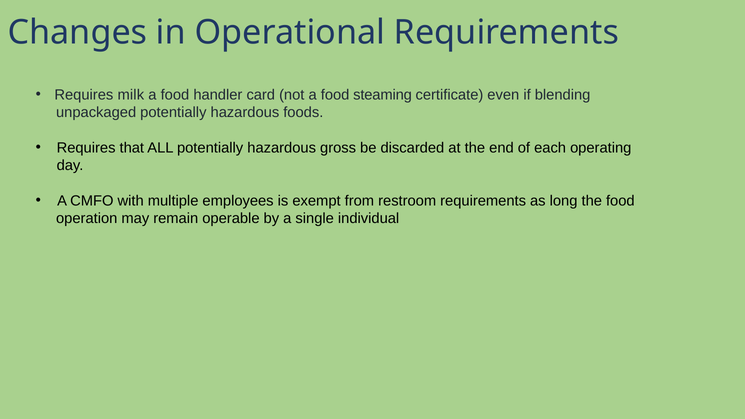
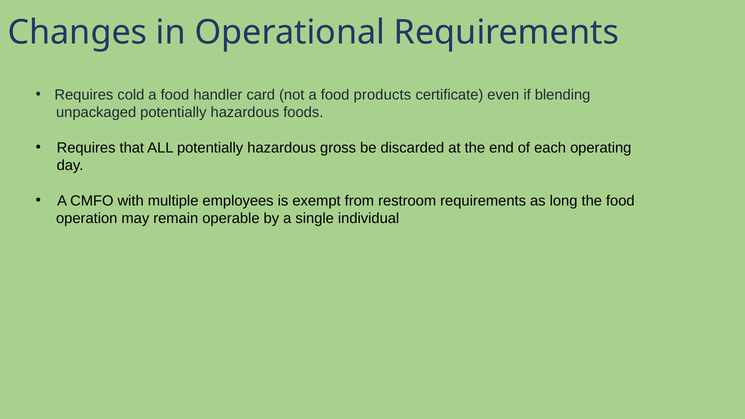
milk: milk -> cold (131, 95)
steaming: steaming -> products (382, 95)
